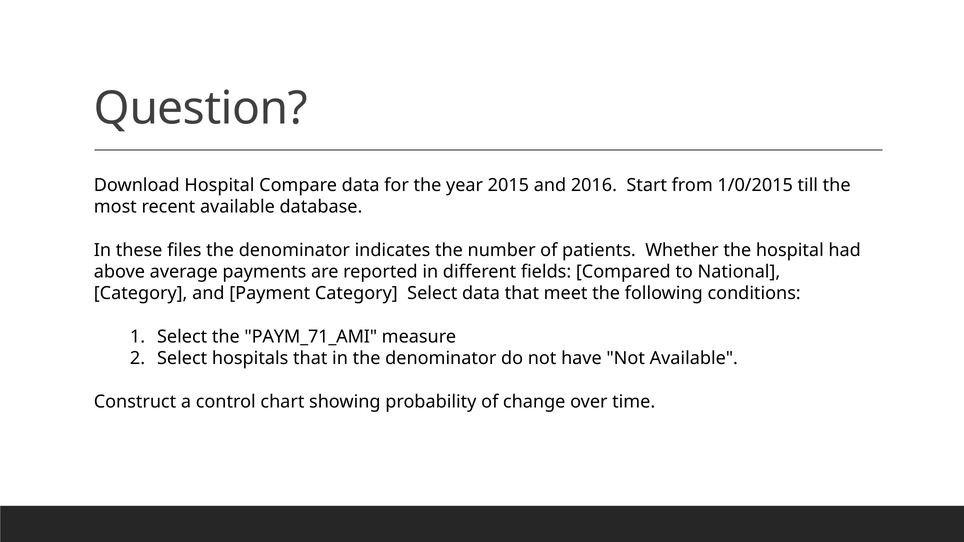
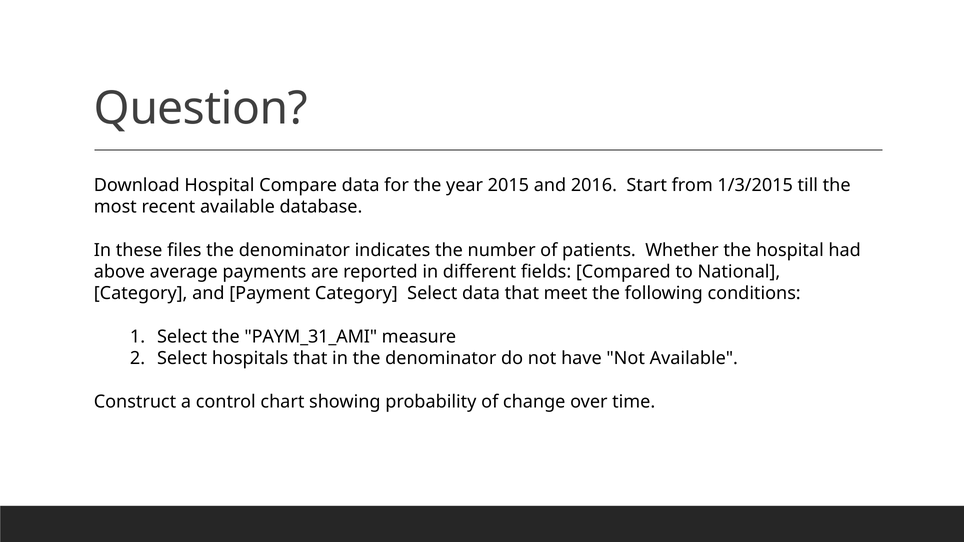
1/0/2015: 1/0/2015 -> 1/3/2015 (755, 185)
PAYM_71_AMI: PAYM_71_AMI -> PAYM_31_AMI (311, 337)
